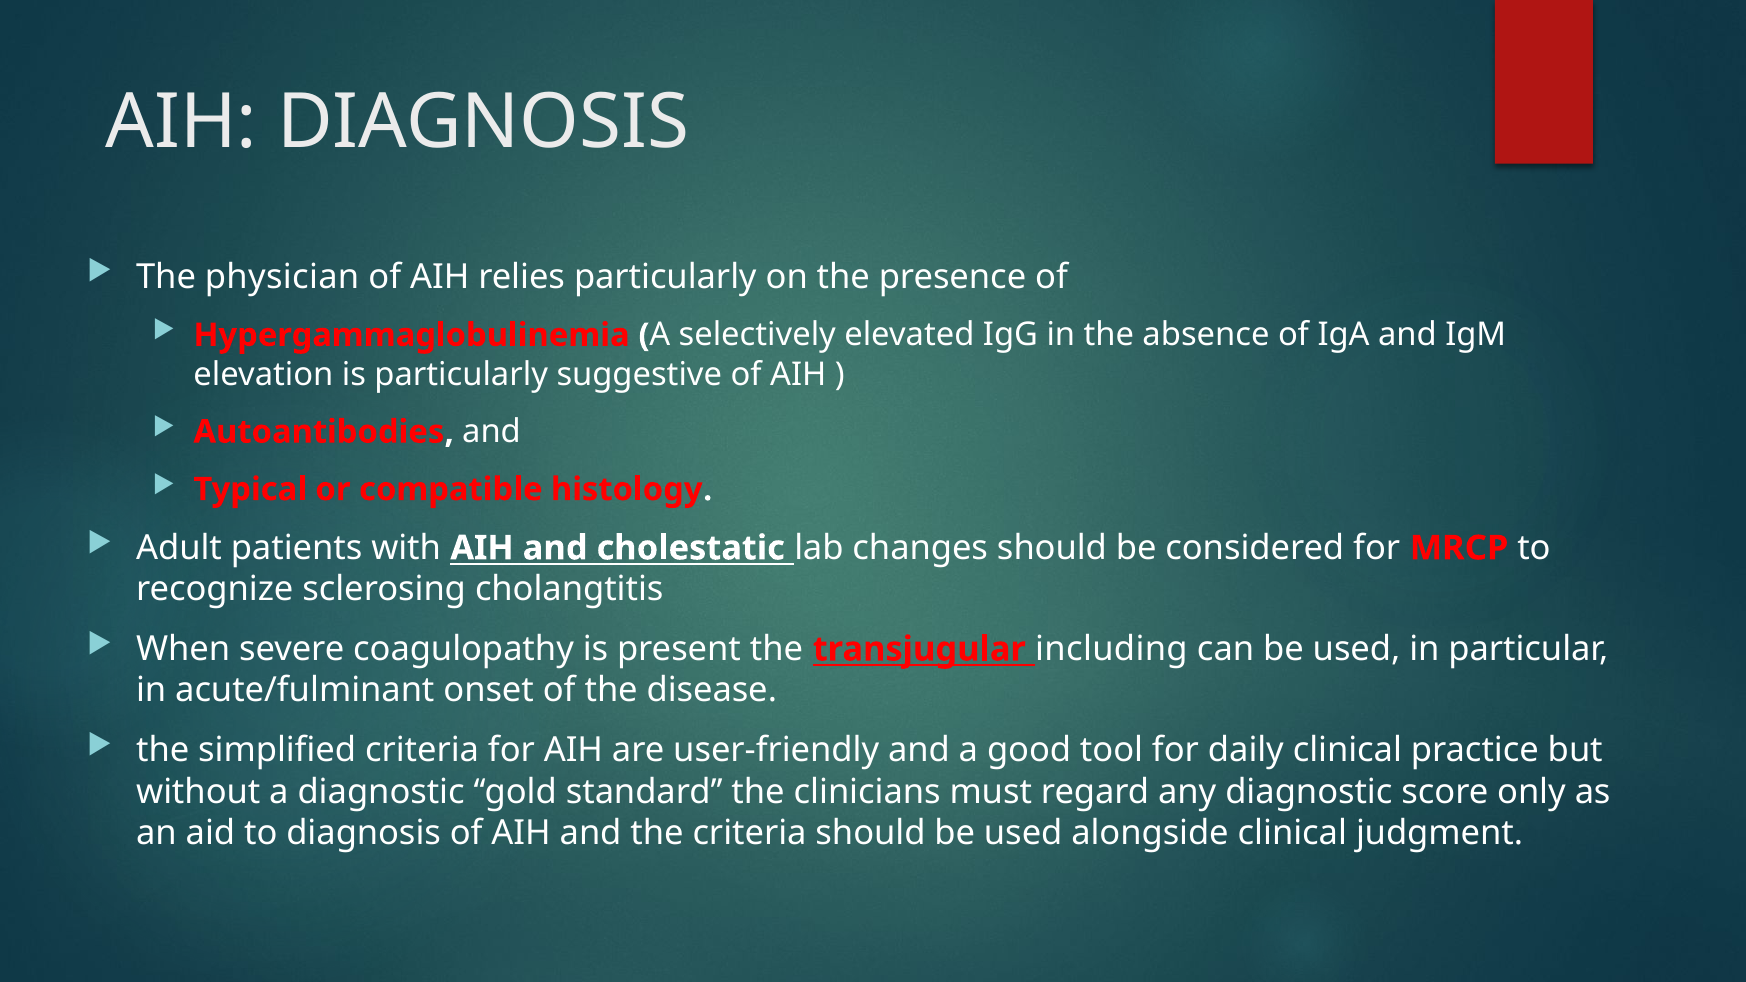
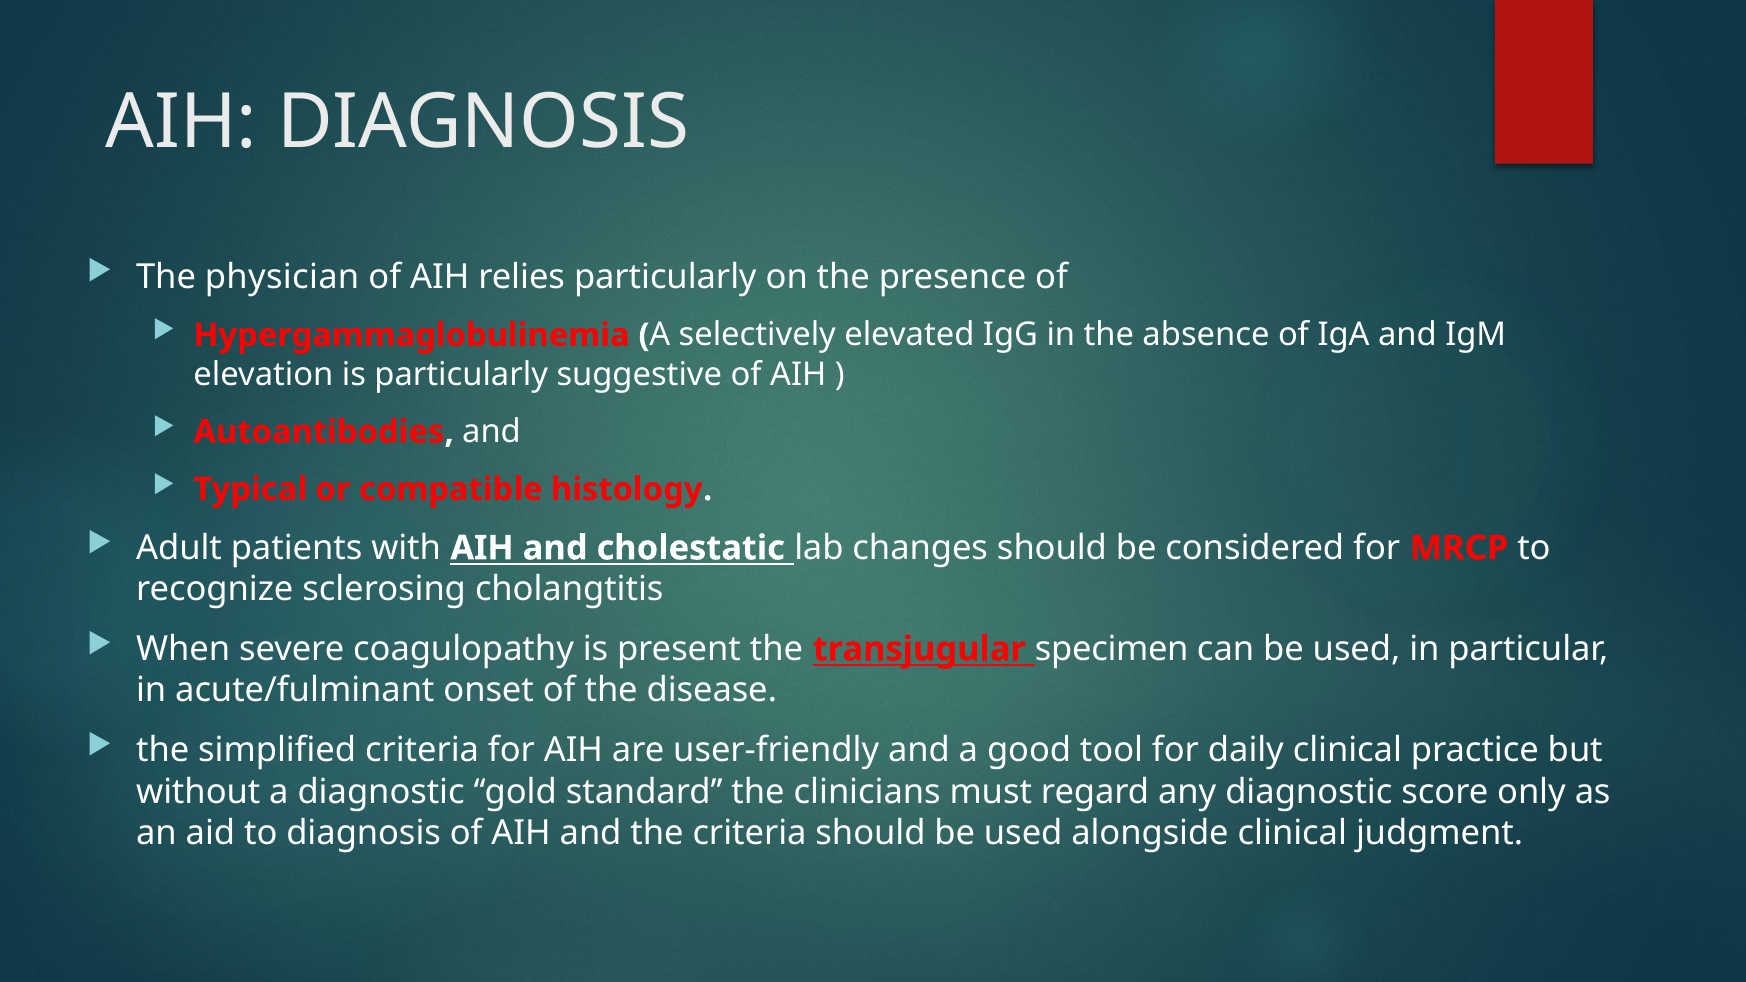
including: including -> specimen (1112, 649)
